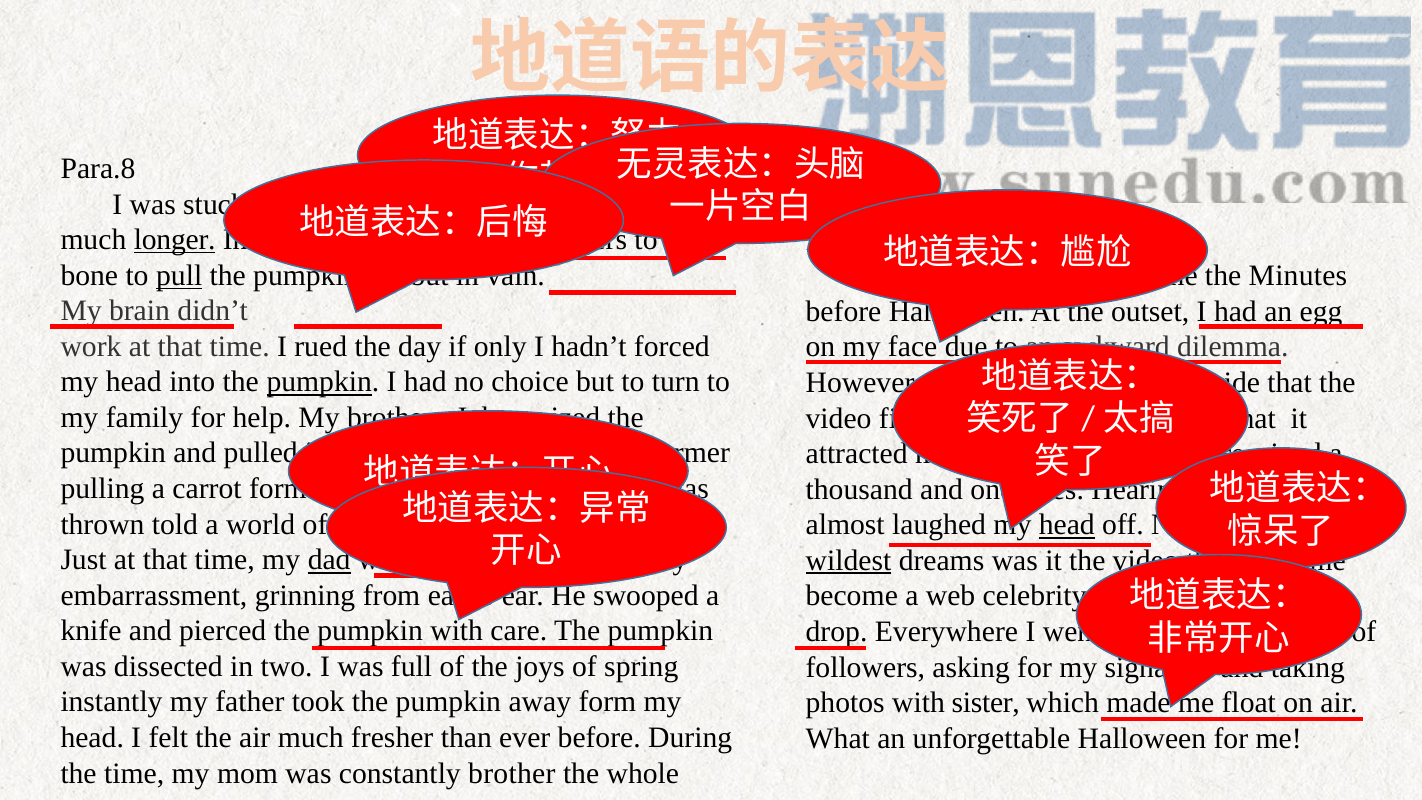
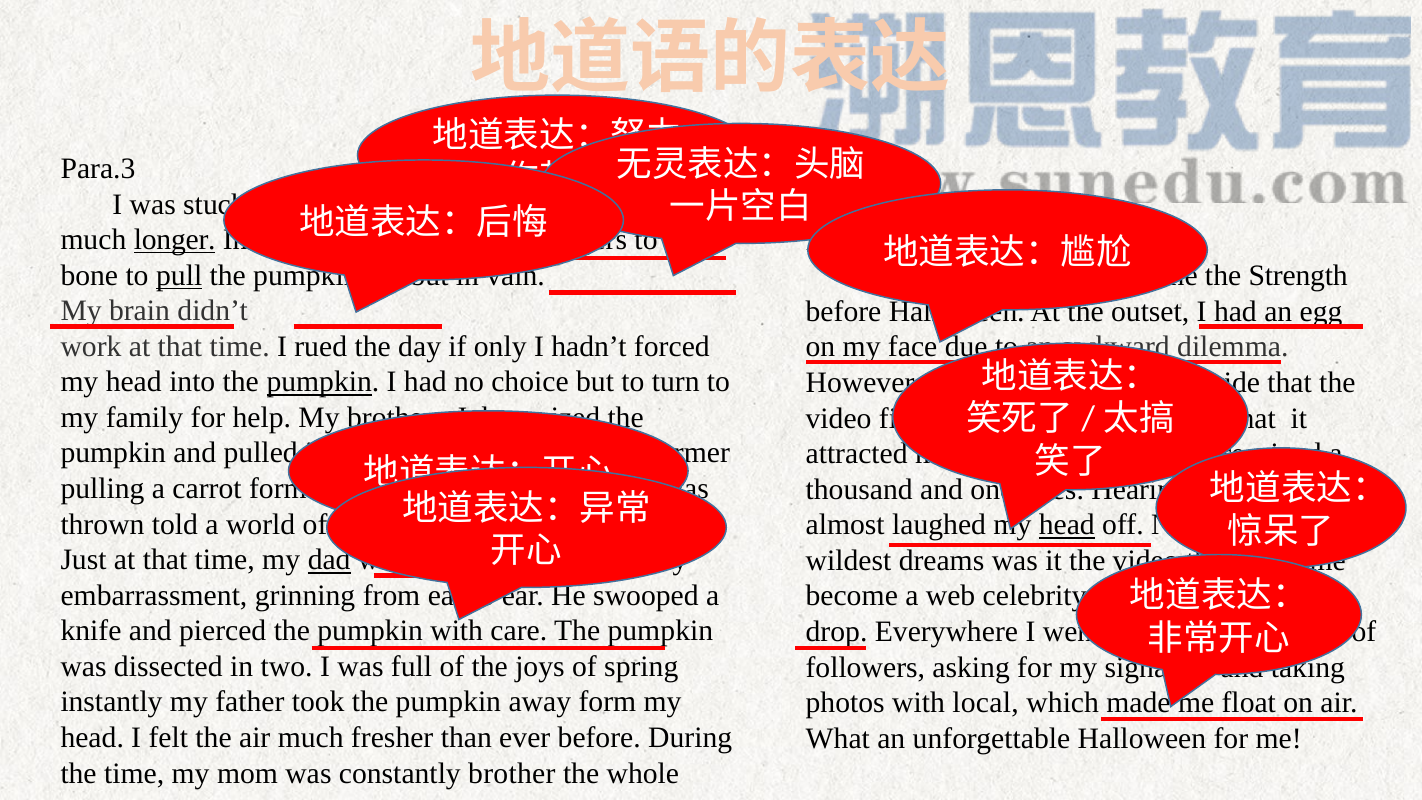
Para.8: Para.8 -> Para.3 (98, 169)
the Minutes: Minutes -> Strength (1298, 276)
wildest underline: present -> none (849, 560)
sister: sister -> local (986, 703)
